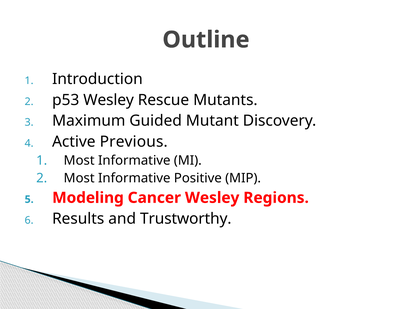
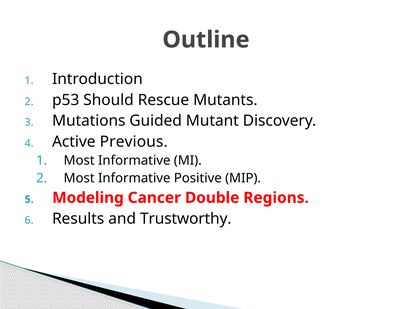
p53 Wesley: Wesley -> Should (109, 100)
Maximum: Maximum -> Mutations (89, 121)
Cancer Wesley: Wesley -> Double (212, 198)
